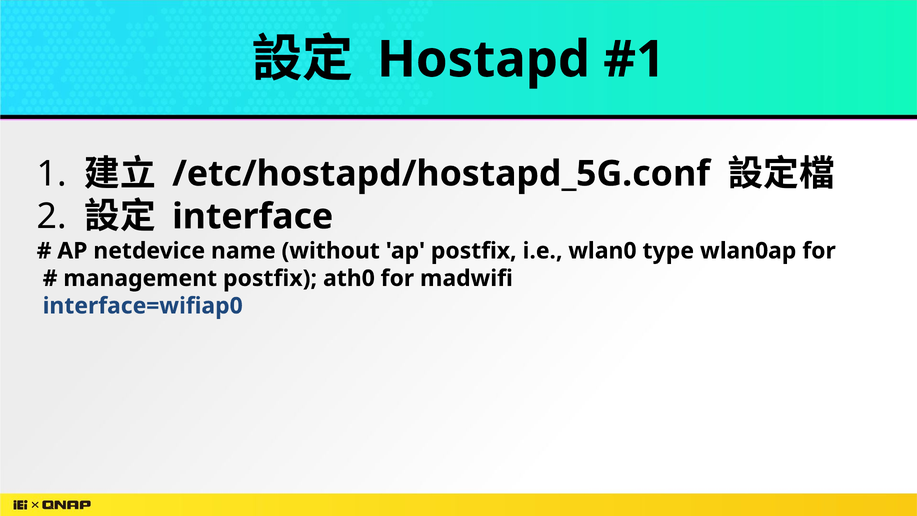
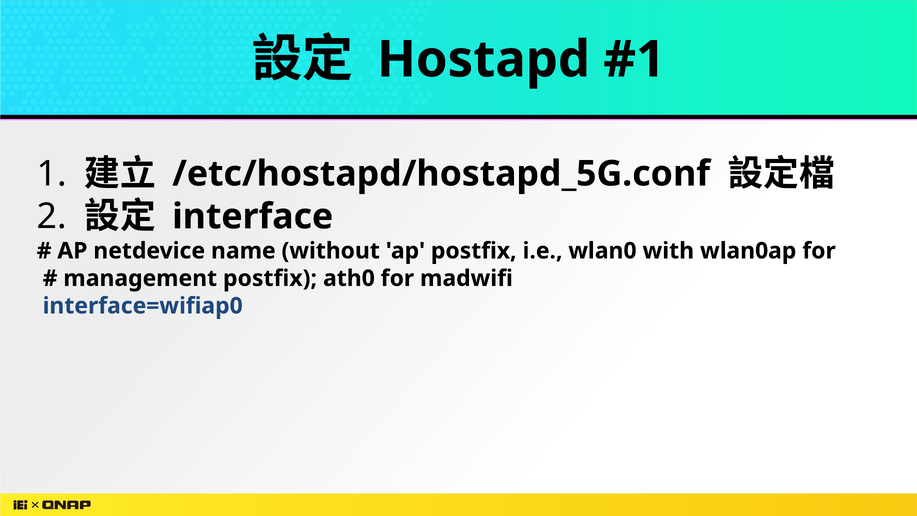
type: type -> with (668, 251)
